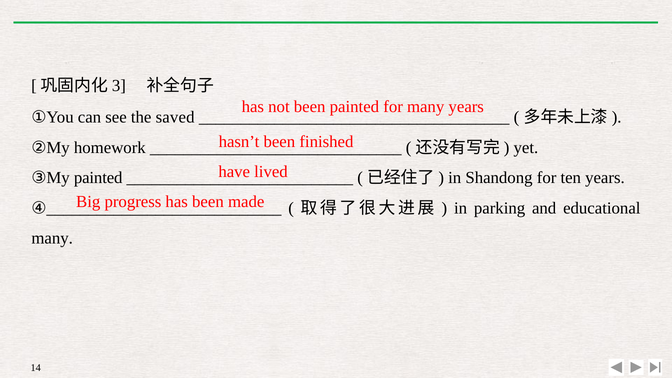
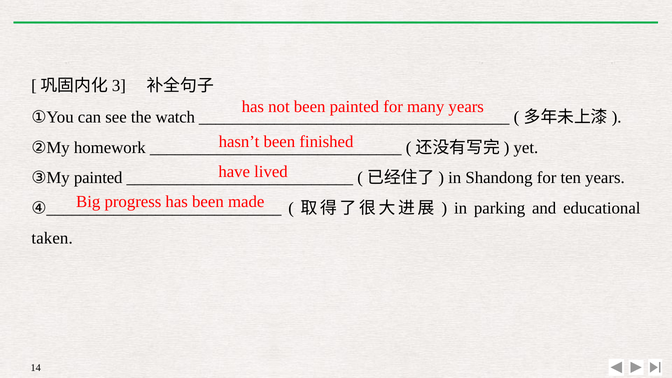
saved: saved -> watch (175, 117)
many: many -> taken (52, 238)
